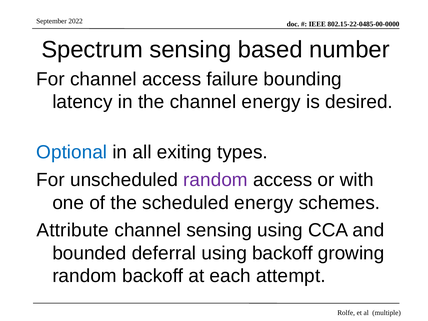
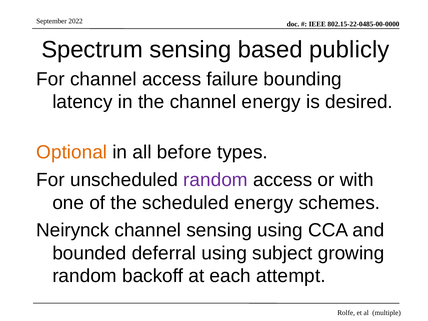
number: number -> publicly (349, 50)
Optional colour: blue -> orange (72, 152)
exiting: exiting -> before (184, 152)
Attribute: Attribute -> Neirynck (73, 230)
using backoff: backoff -> subject (282, 253)
